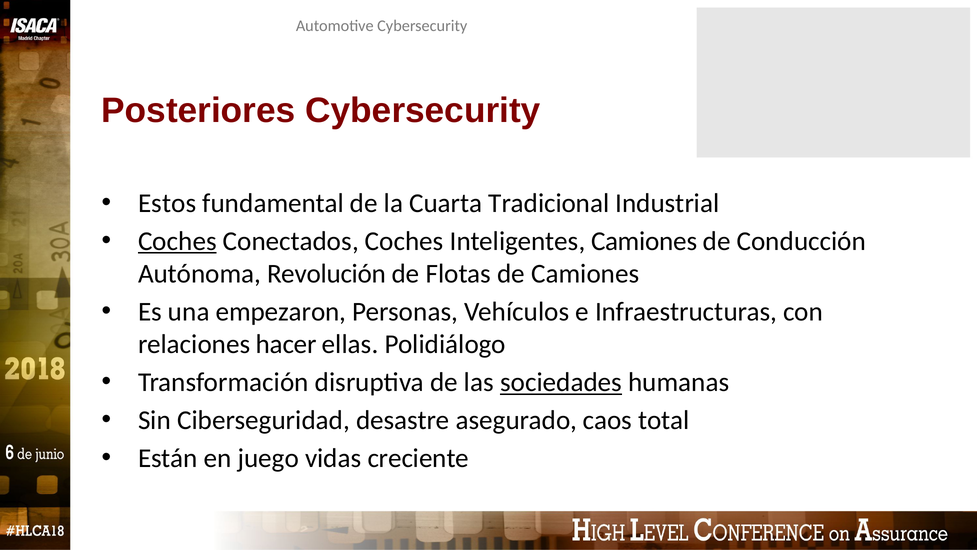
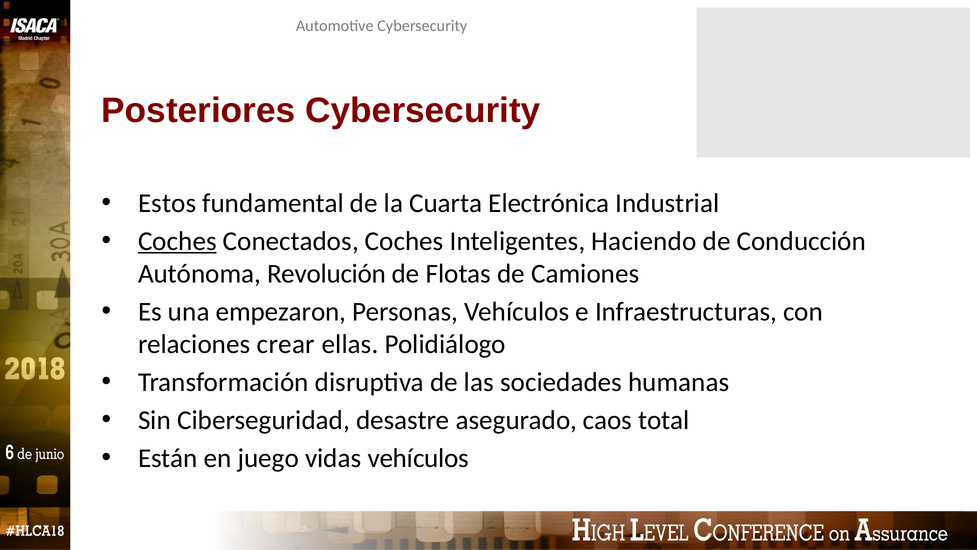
Tradicional: Tradicional -> Electrónica (549, 203)
Inteligentes Camiones: Camiones -> Haciendo (644, 241)
hacer: hacer -> crear (286, 344)
sociedades underline: present -> none (561, 382)
vidas creciente: creciente -> vehículos (418, 458)
